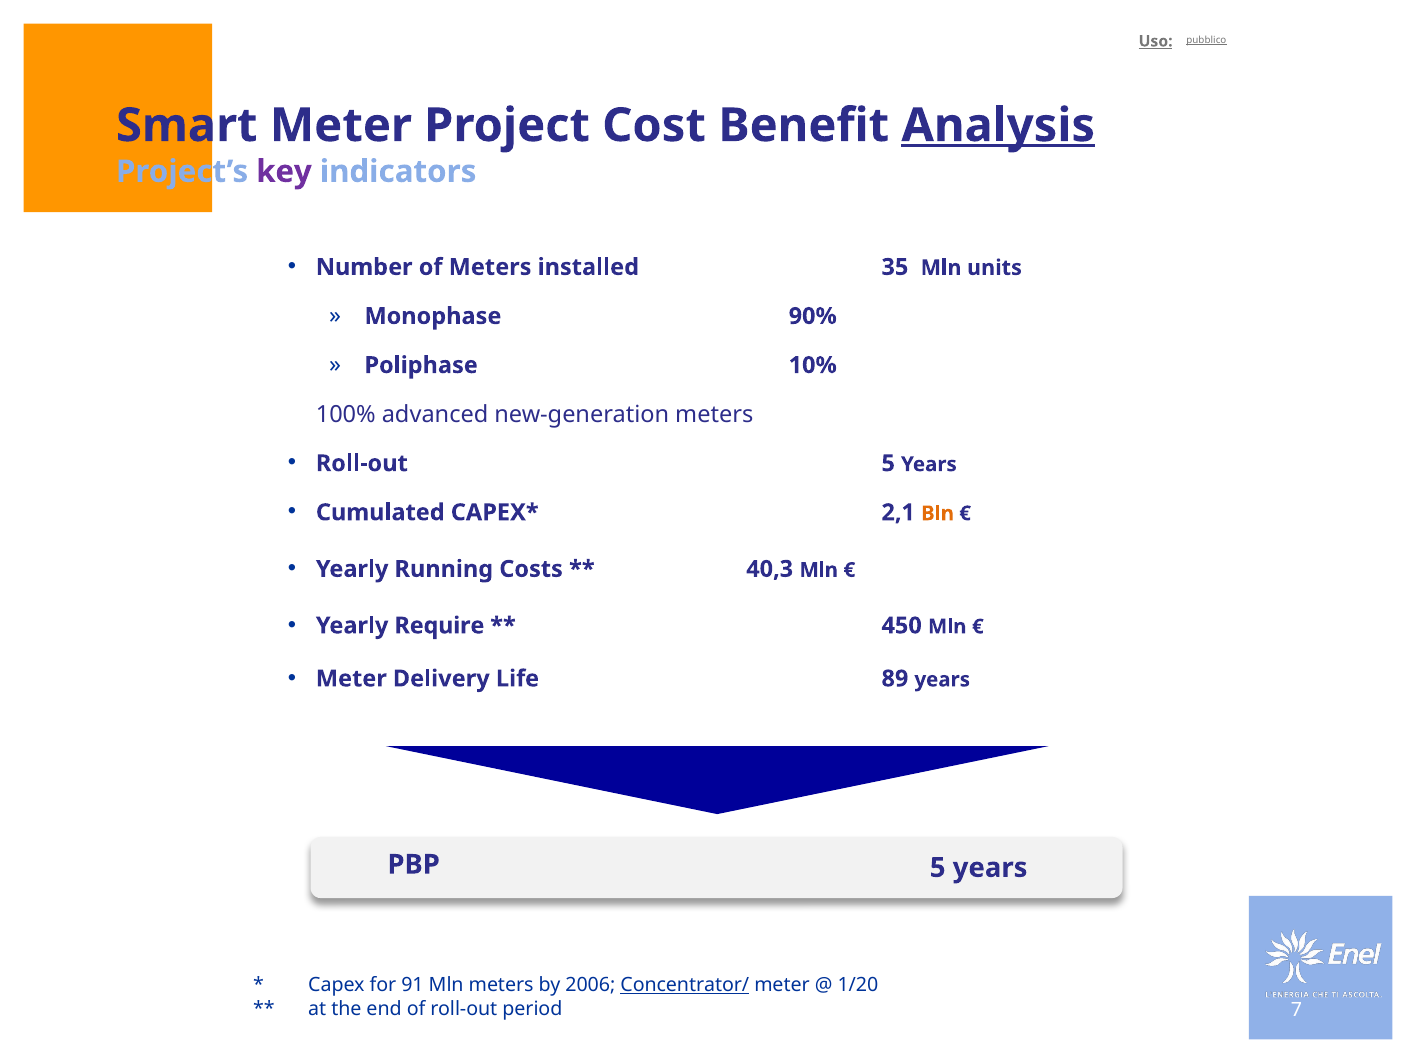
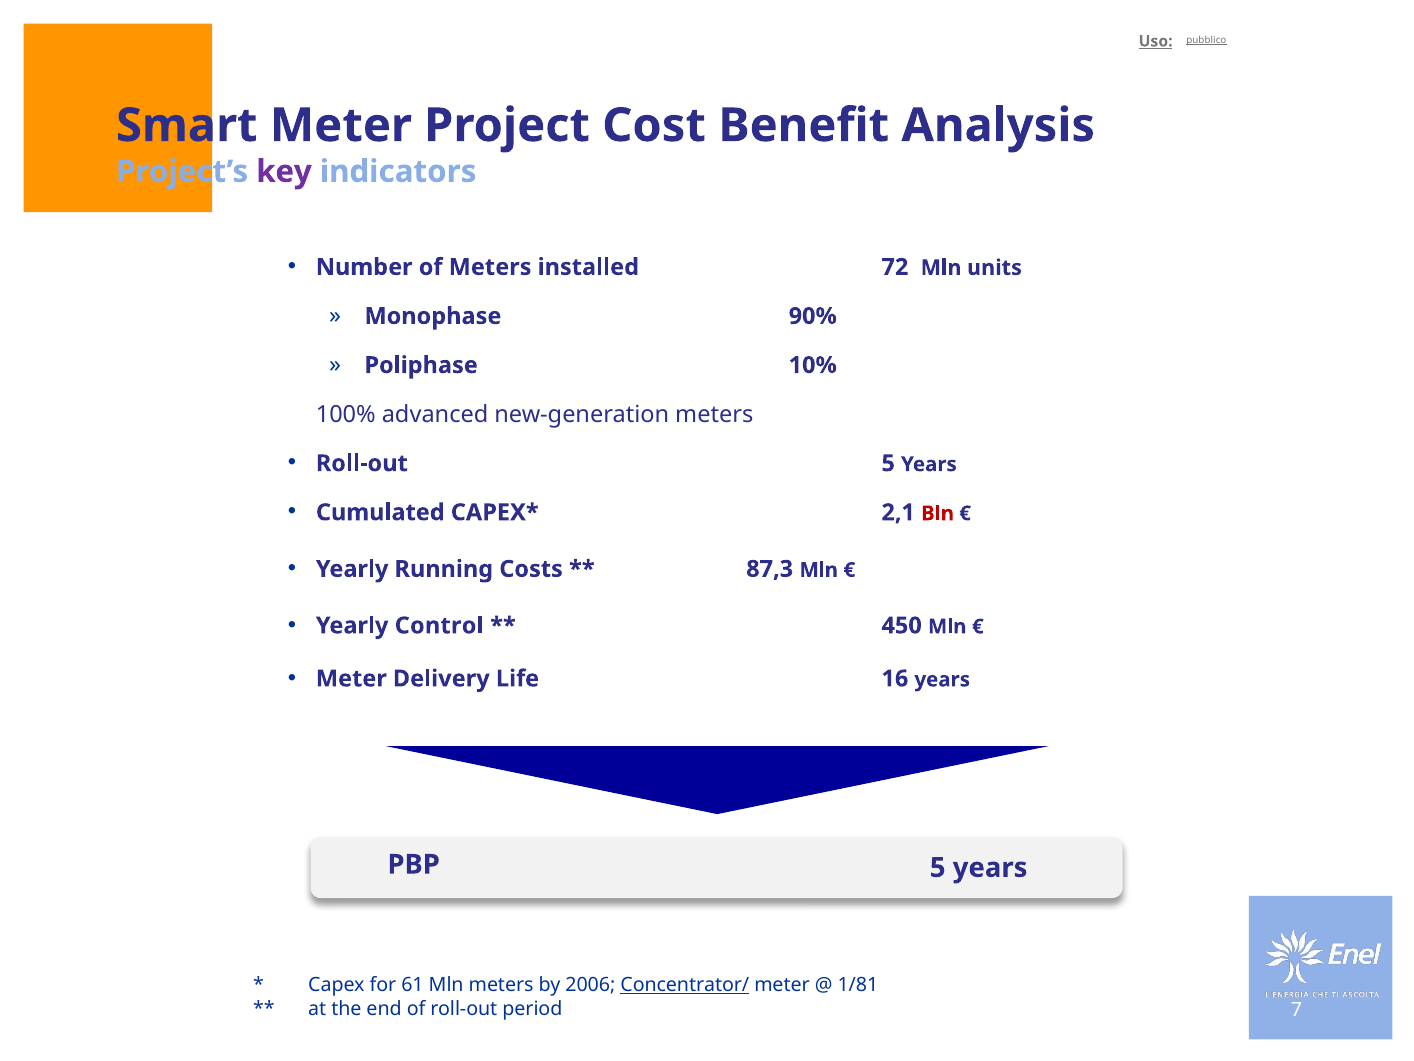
Analysis underline: present -> none (998, 126)
35: 35 -> 72 (895, 267)
Bln colour: orange -> red (938, 513)
40,3: 40,3 -> 87,3 (770, 569)
Require: Require -> Control (439, 625)
89: 89 -> 16 (895, 678)
91: 91 -> 61 (413, 985)
1/20: 1/20 -> 1/81 (858, 985)
